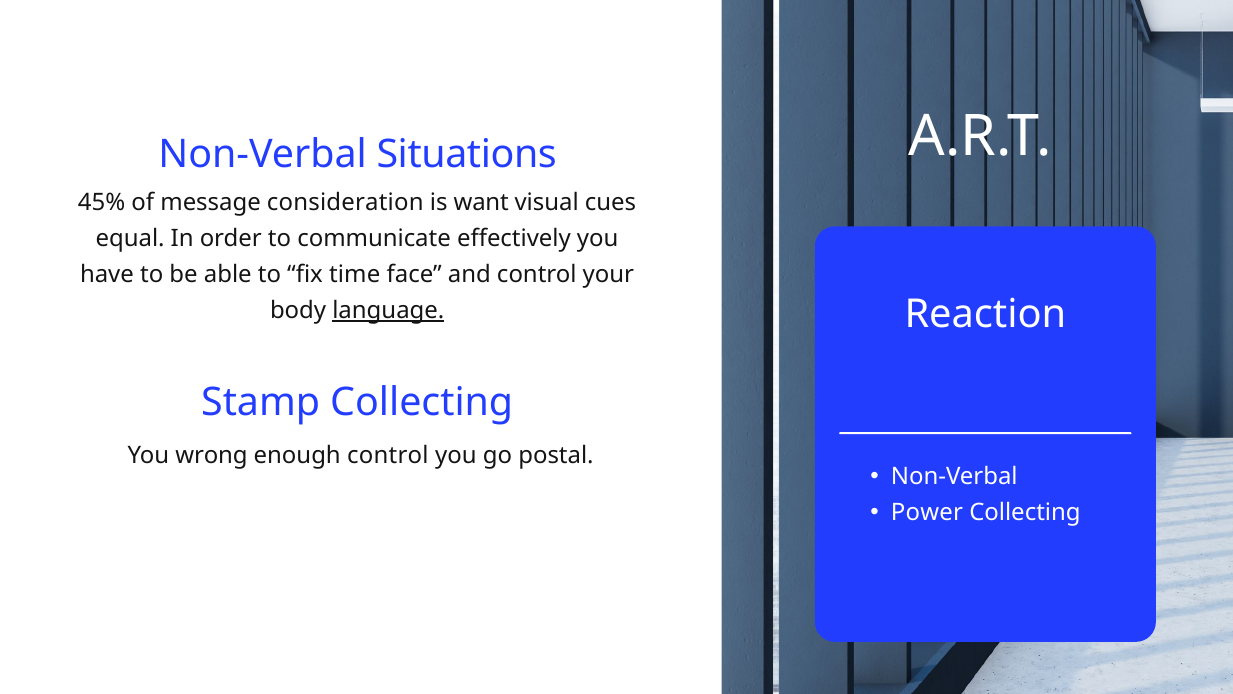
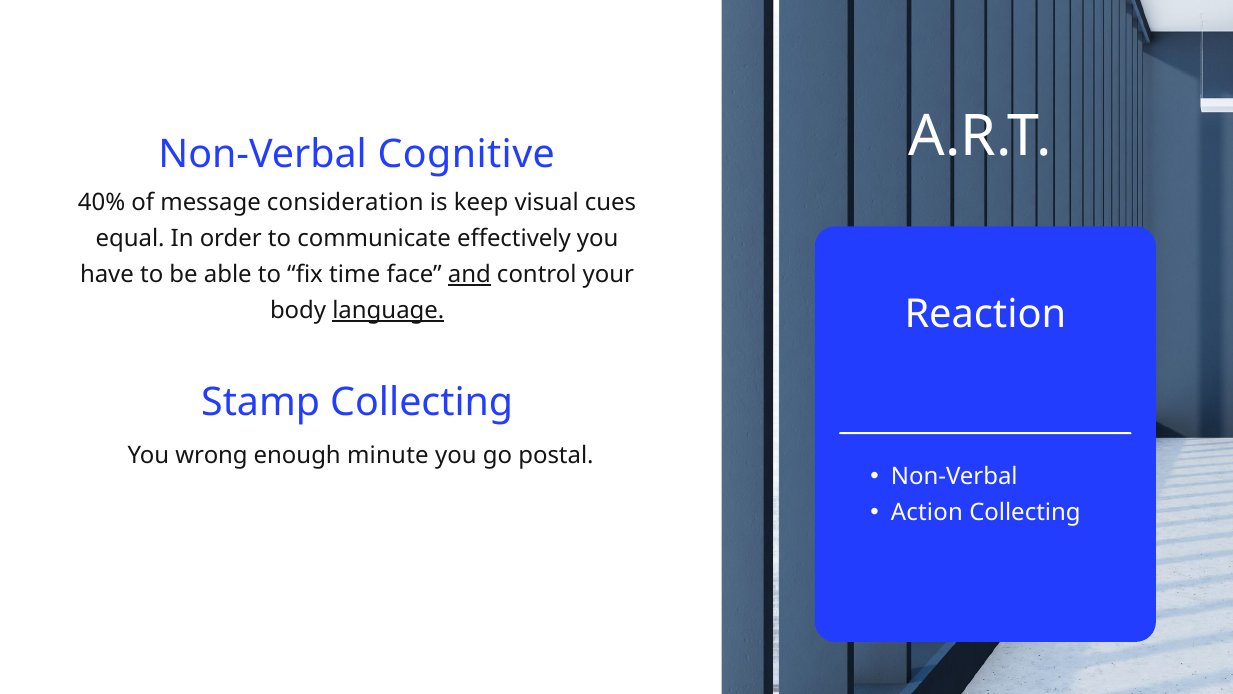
Situations: Situations -> Cognitive (466, 155)
45%: 45% -> 40% (102, 202)
want: want -> keep (481, 202)
and underline: none -> present (469, 274)
enough control: control -> minute (388, 455)
Power: Power -> Action (927, 513)
